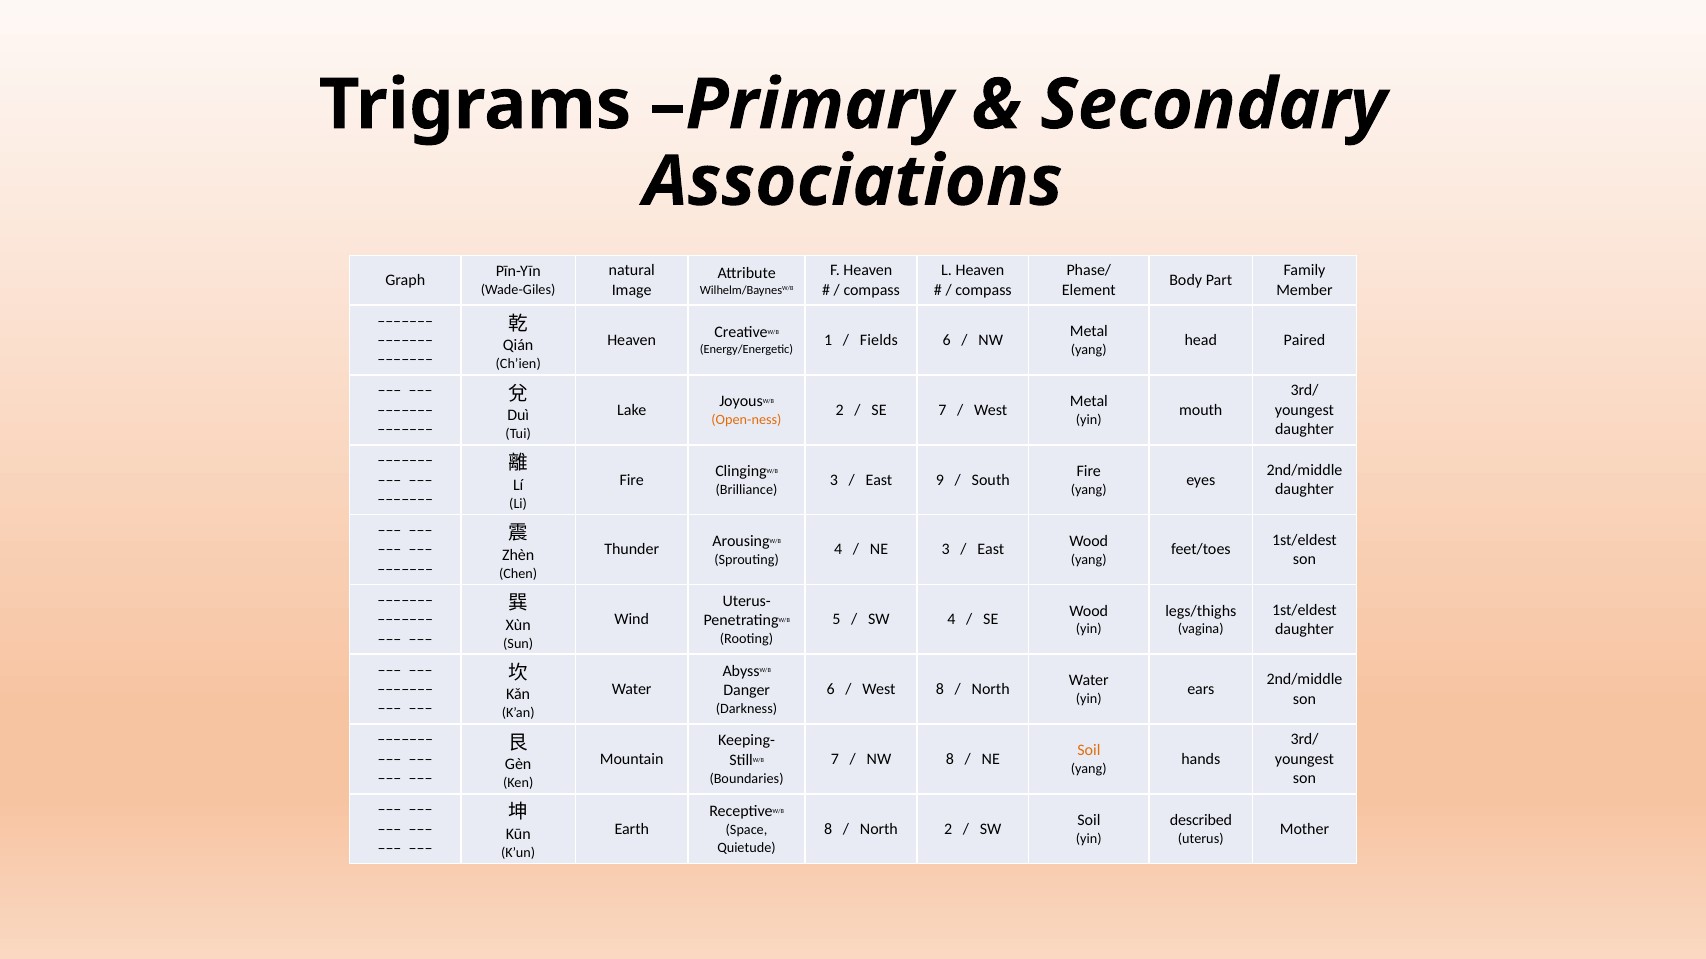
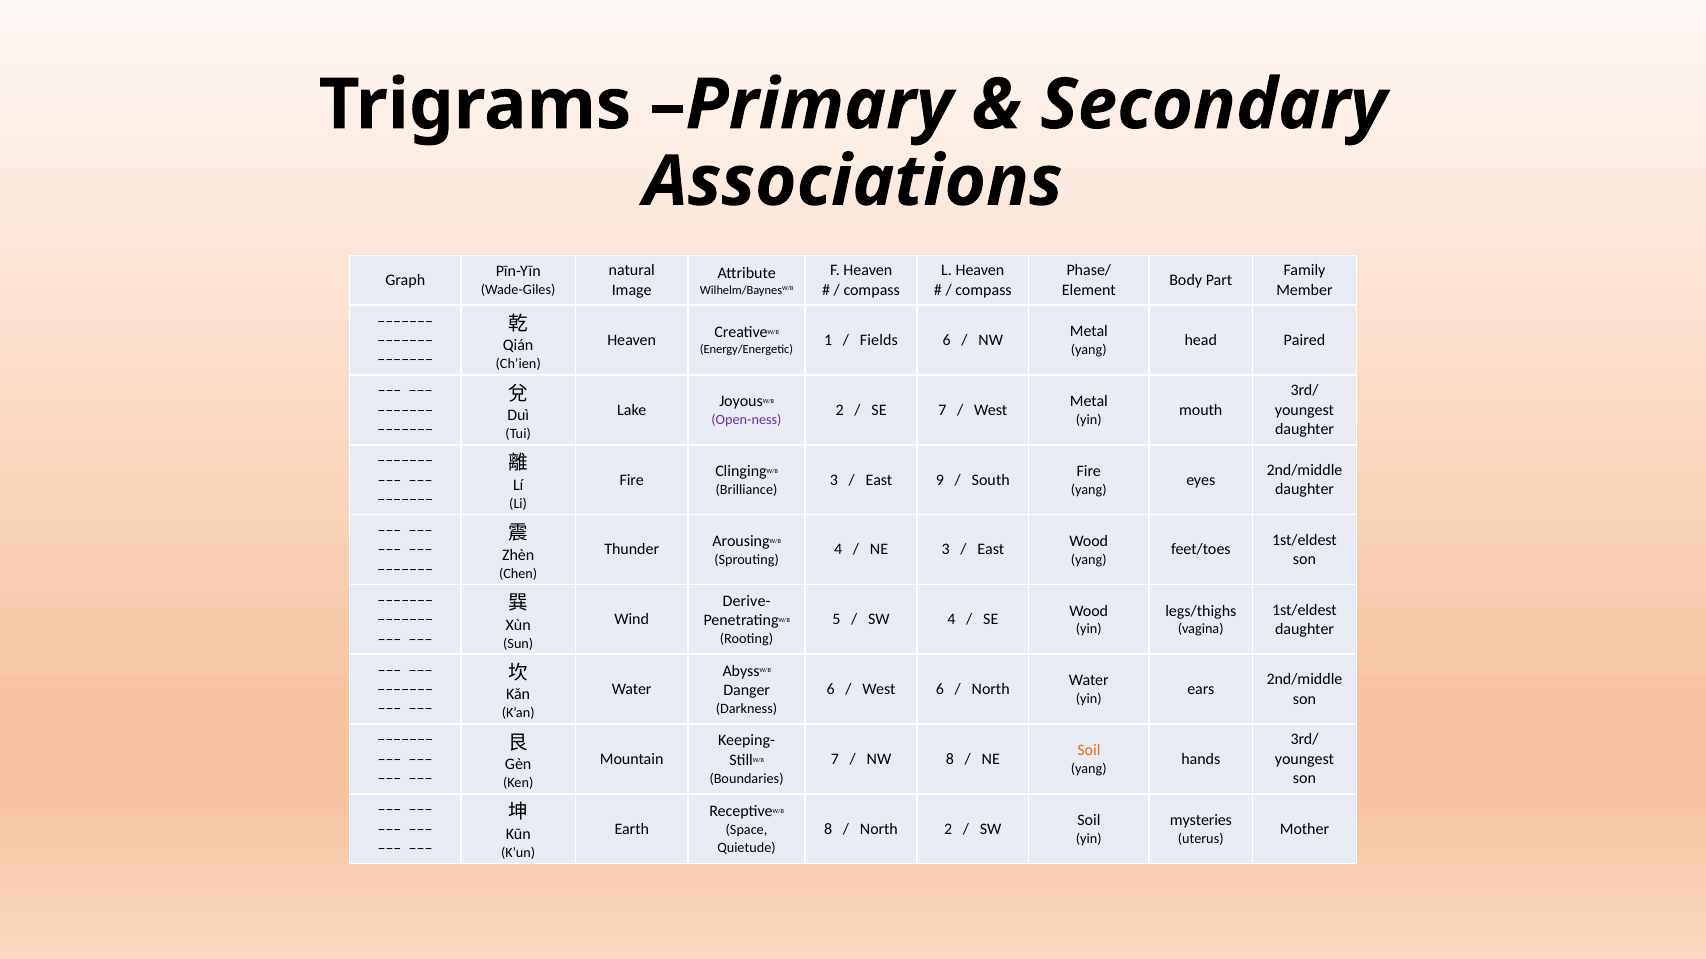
Open-ness colour: orange -> purple (746, 420)
Uterus-: Uterus- -> Derive- (747, 601)
West 8: 8 -> 6 (940, 690)
described: described -> mysteries (1201, 821)
